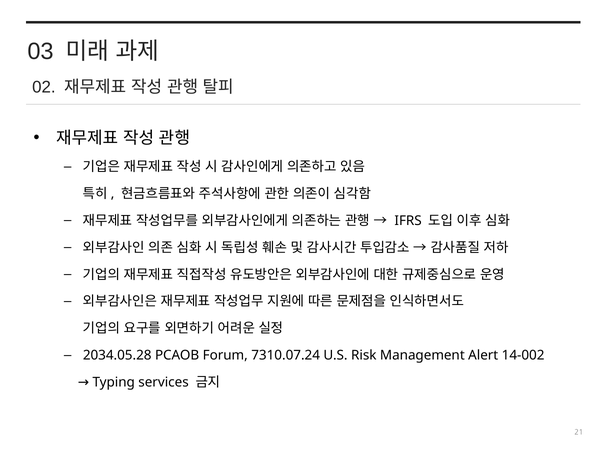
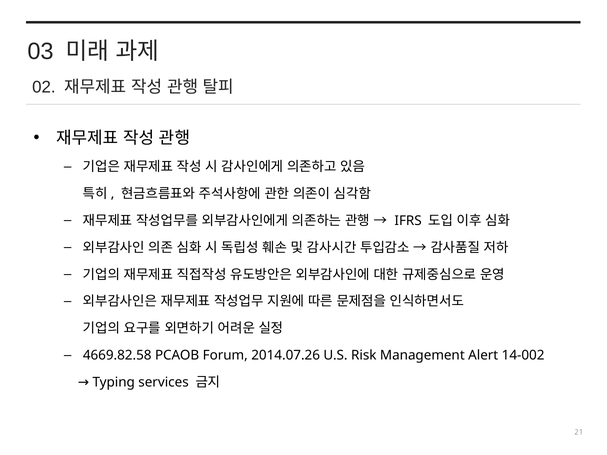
2034.05.28: 2034.05.28 -> 4669.82.58 (117, 356)
7310.07.24: 7310.07.24 -> 2014.07.26 (286, 356)
